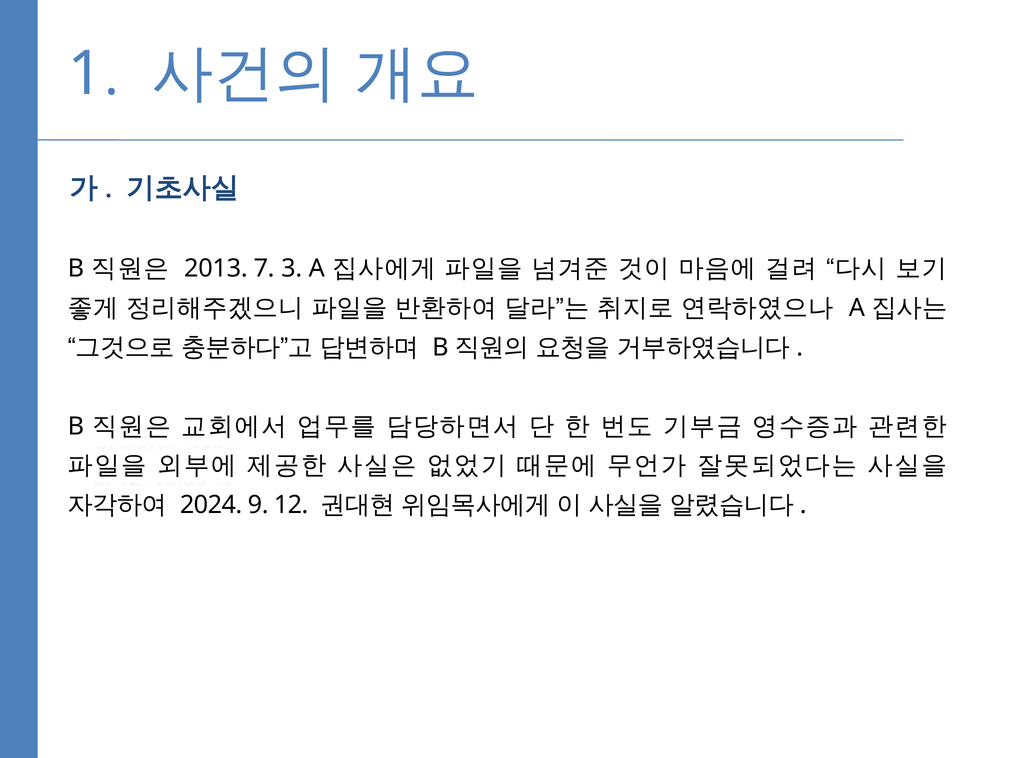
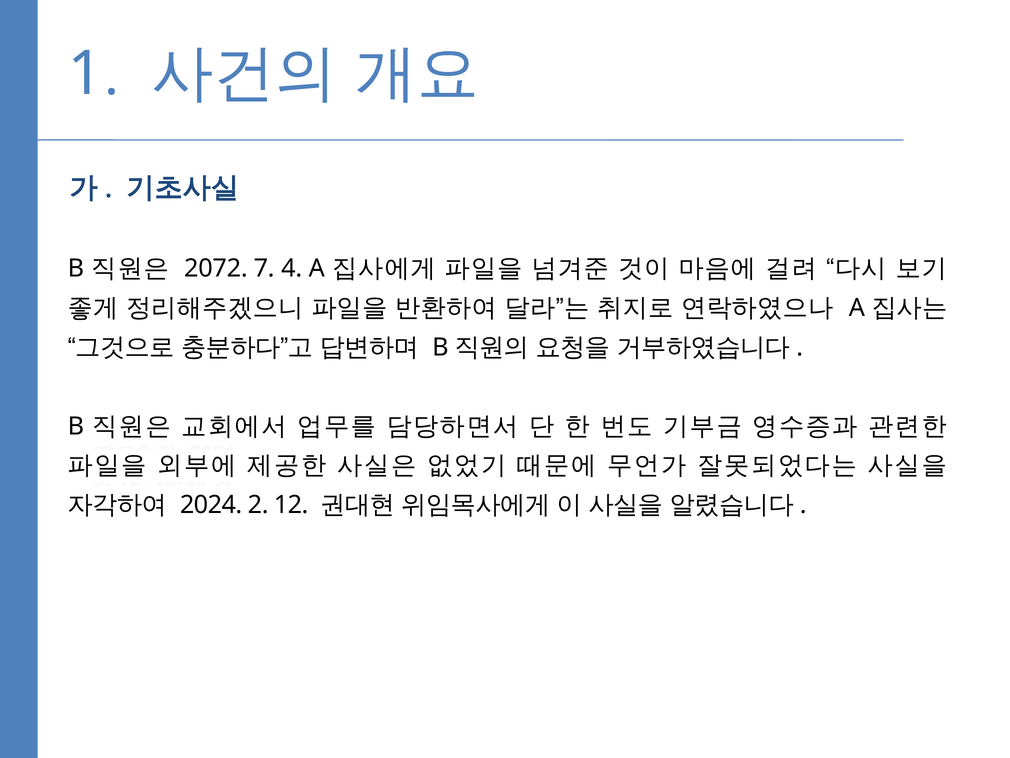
2013: 2013 -> 2072 (216, 268)
7 3: 3 -> 4 (292, 268)
9: 9 -> 2 (258, 505)
